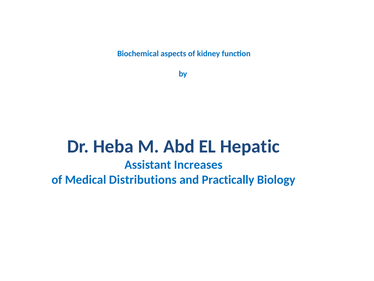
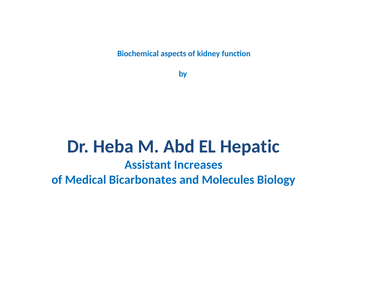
Distributions: Distributions -> Bicarbonates (143, 179)
Practically: Practically -> Molecules (228, 179)
